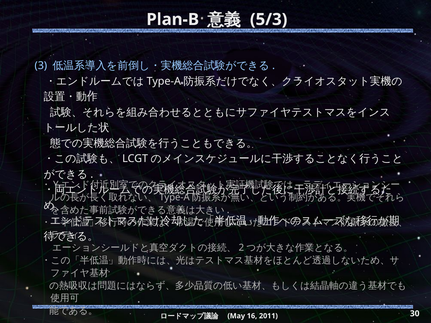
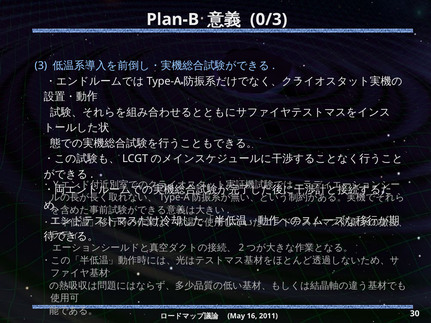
5/3: 5/3 -> 0/3 (269, 19)
